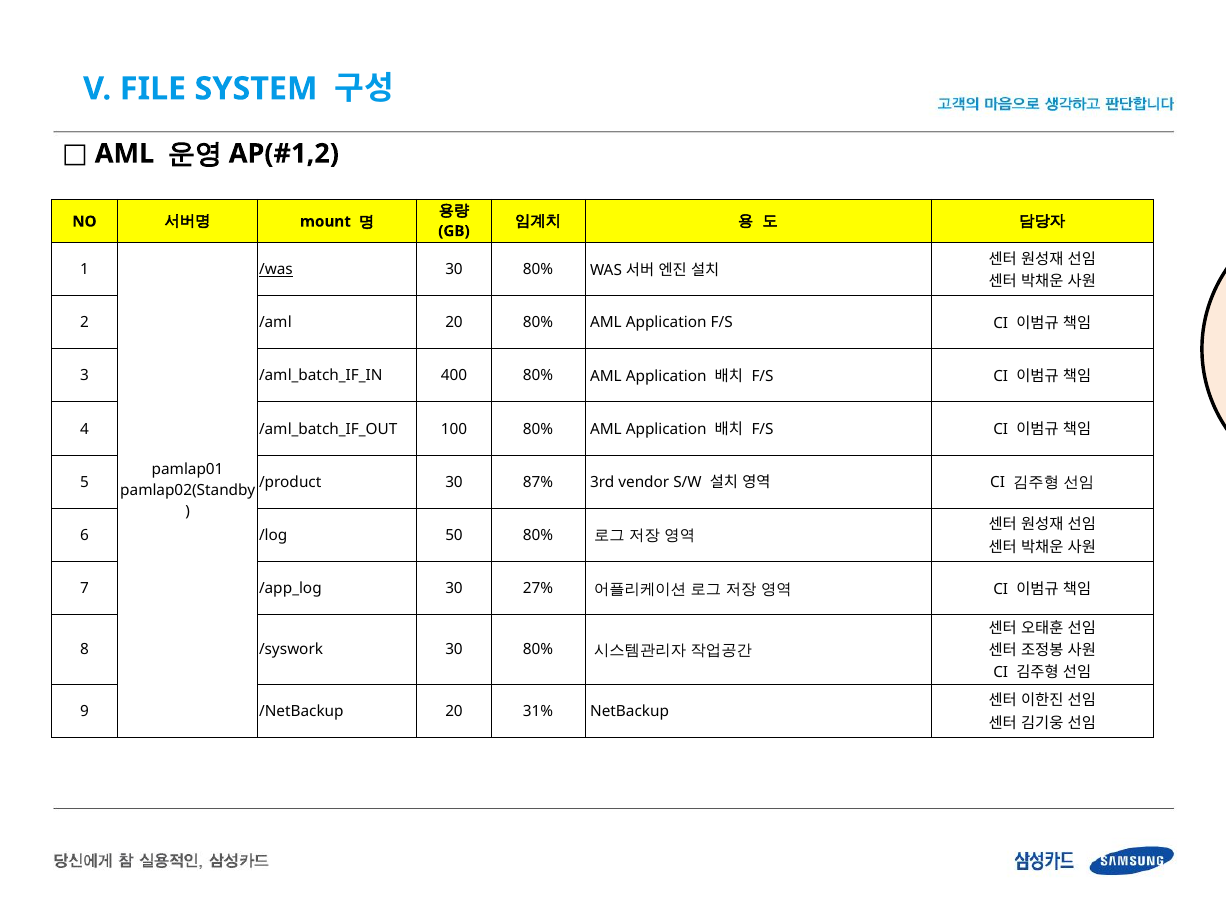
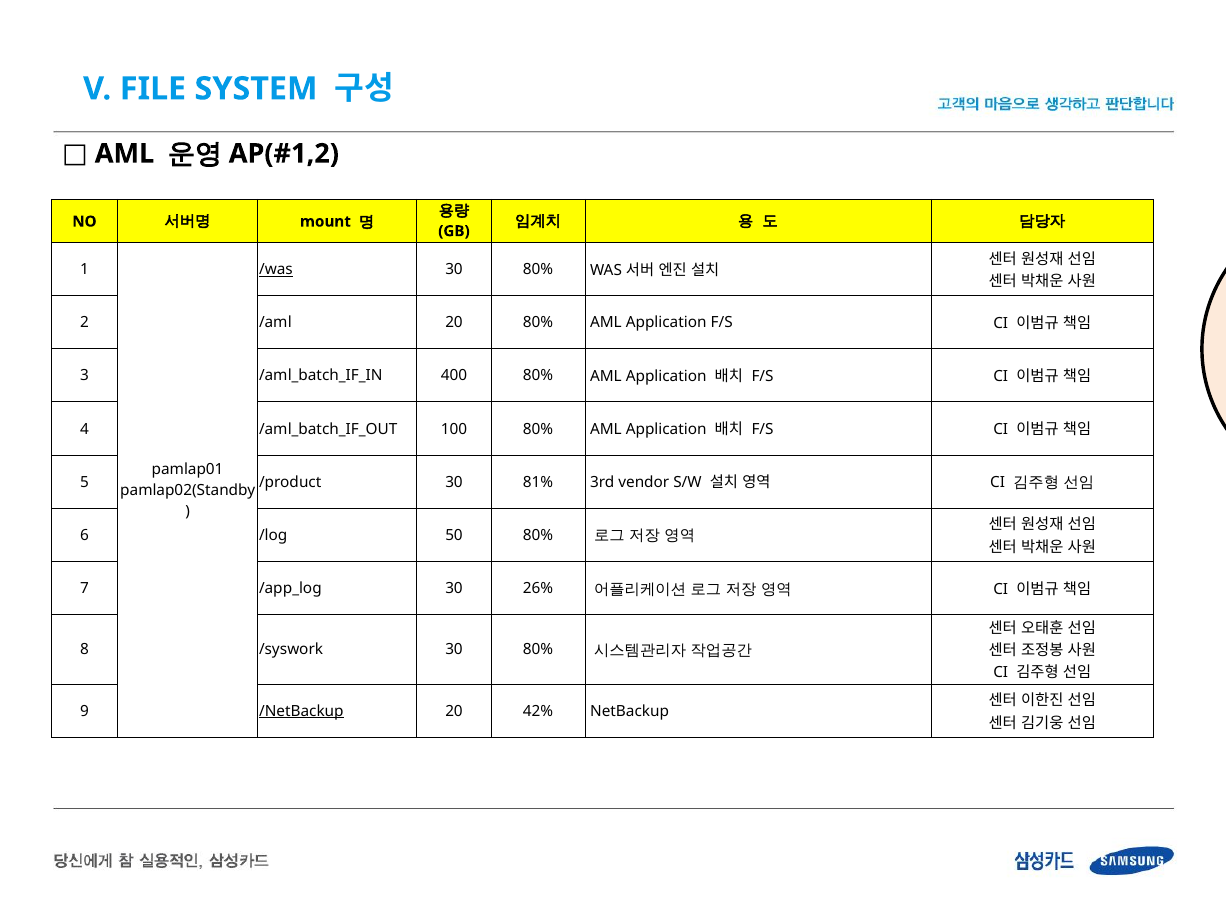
87%: 87% -> 81% (538, 482)
27%: 27% -> 26% (538, 588)
/NetBackup underline: none -> present (301, 711)
31%: 31% -> 42% (538, 711)
